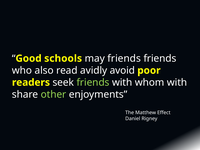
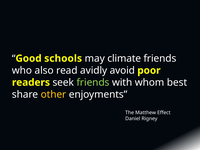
may friends: friends -> climate (124, 58)
whom with: with -> best (177, 82)
other colour: light green -> yellow (53, 94)
